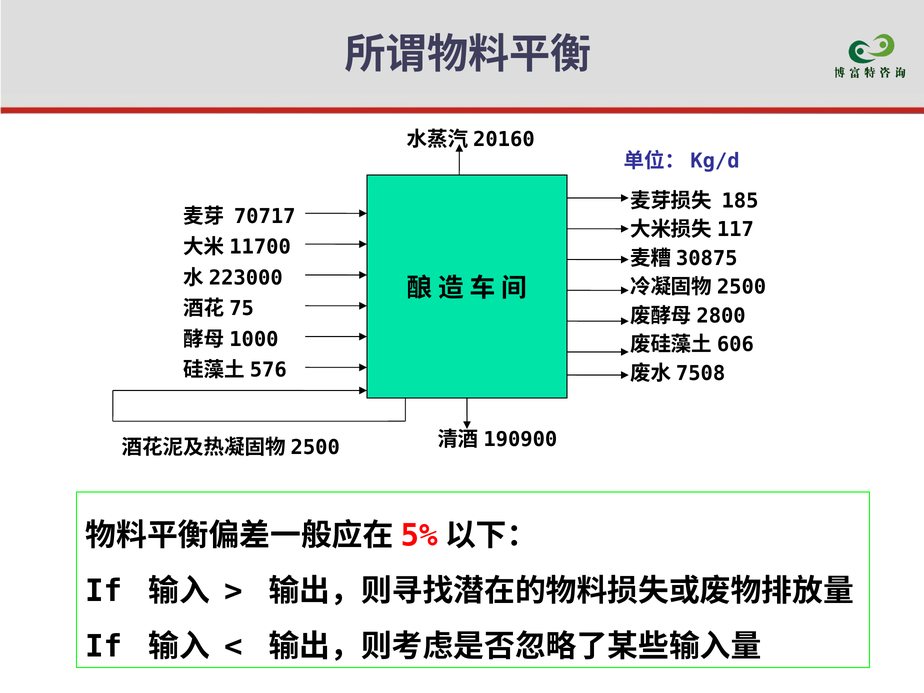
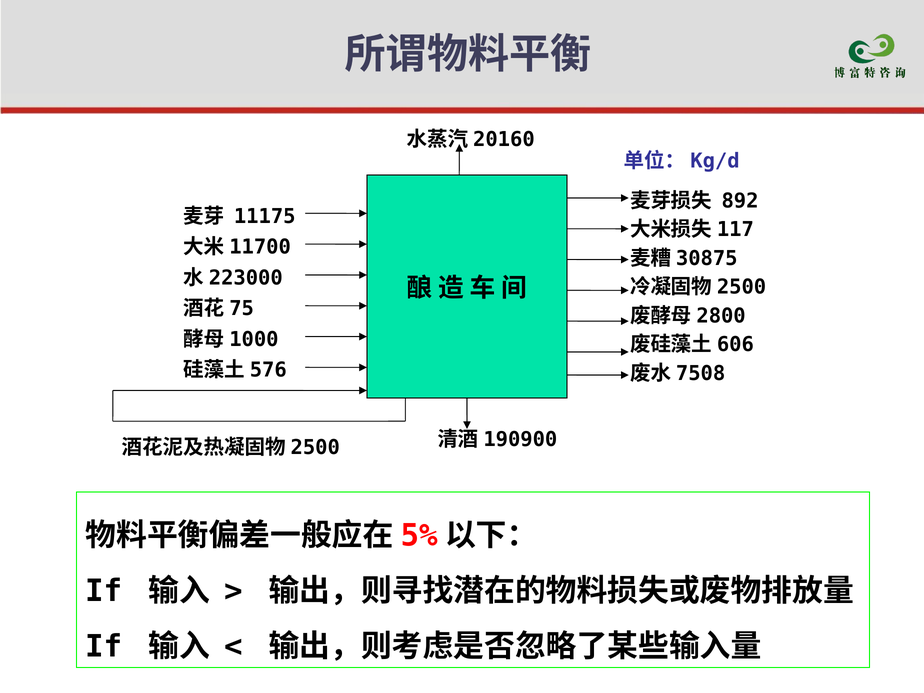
185: 185 -> 892 (740, 201)
70717: 70717 -> 11175 (265, 216)
